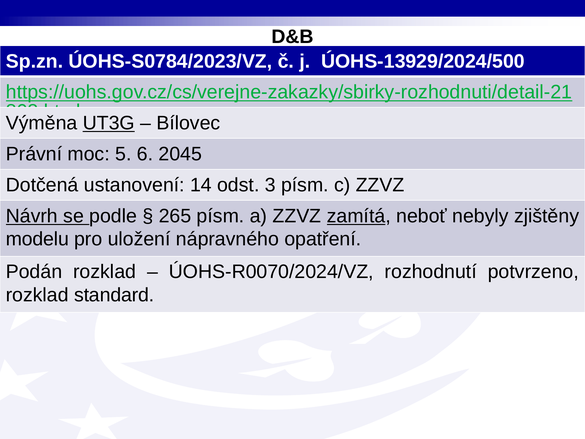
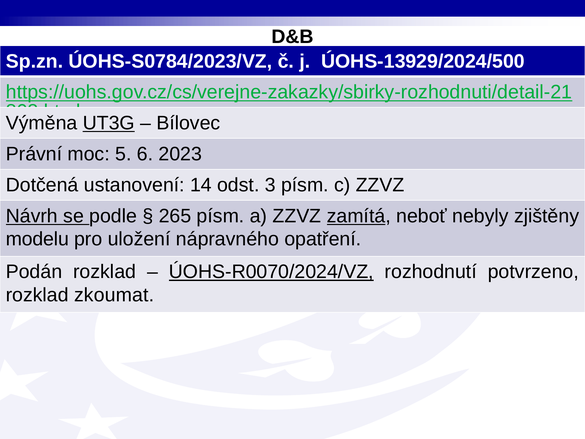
2045: 2045 -> 2023 (180, 154)
ÚOHS-R0070/2024/VZ underline: none -> present (271, 272)
standard: standard -> zkoumat (114, 295)
